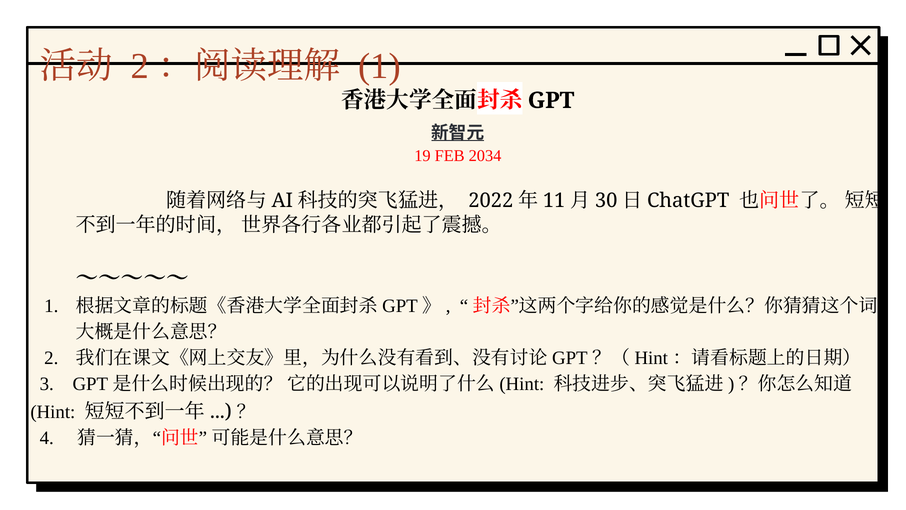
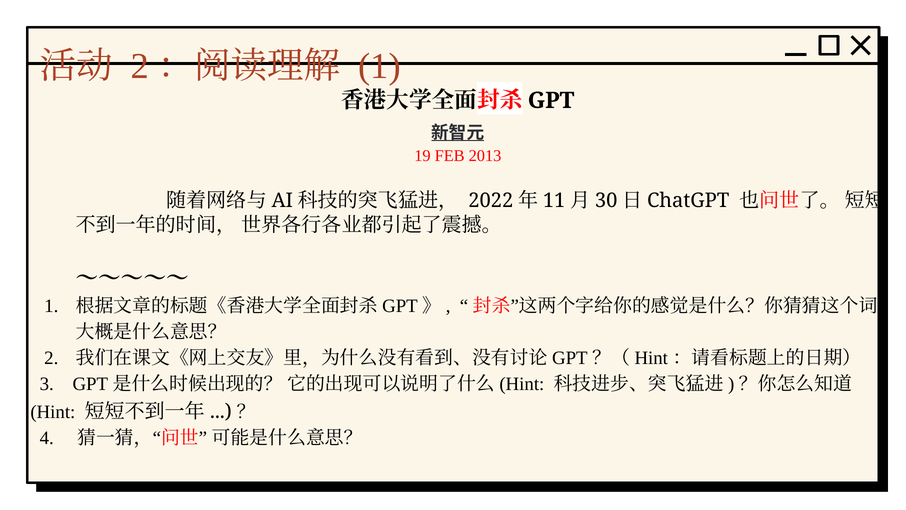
2034: 2034 -> 2013 (485, 156)
